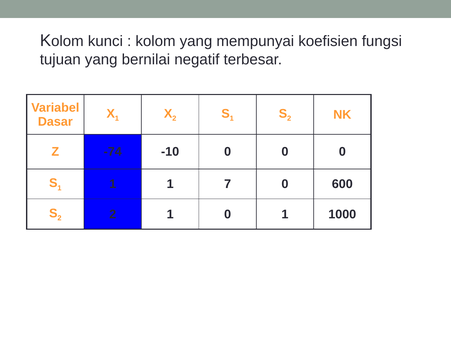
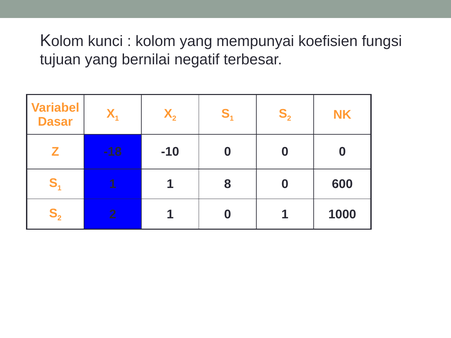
-74: -74 -> -18 (113, 152)
7: 7 -> 8 (228, 184)
